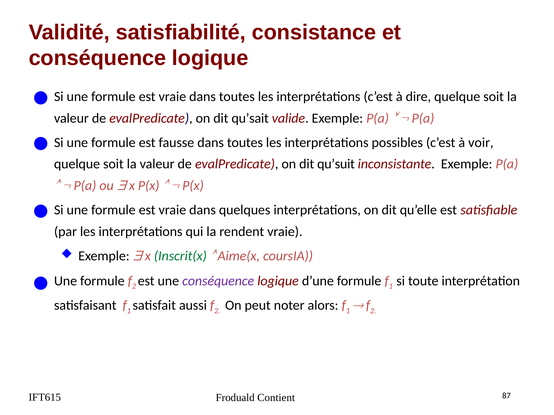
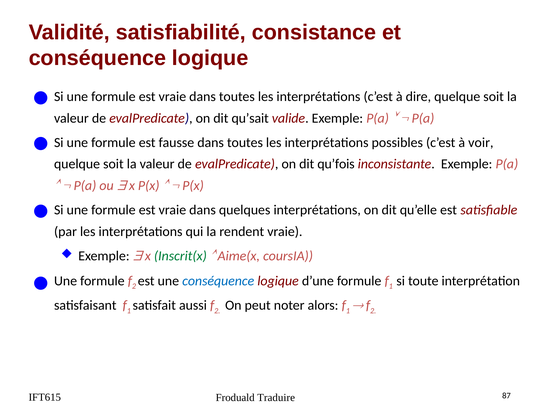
qu’suit: qu’suit -> qu’fois (336, 164)
conséquence colour: purple -> blue (218, 281)
Contient: Contient -> Traduire (276, 398)
